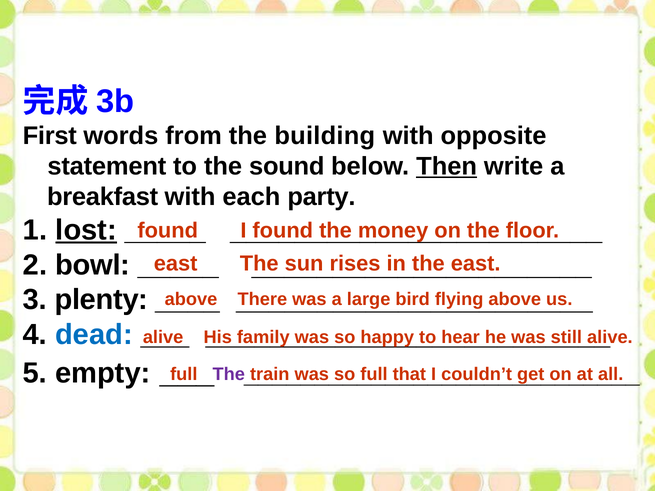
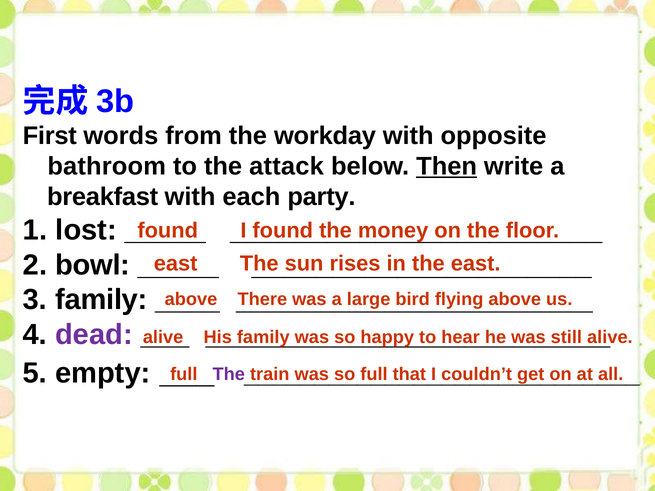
building: building -> workday (325, 136)
statement: statement -> bathroom (107, 167)
sound: sound -> attack (287, 167)
lost underline: present -> none (86, 230)
3 plenty: plenty -> family (101, 300)
dead colour: blue -> purple (94, 335)
